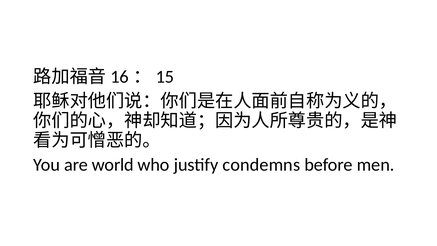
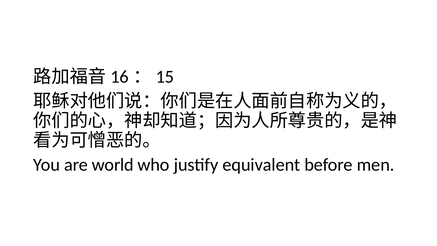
condemns: condemns -> equivalent (261, 165)
